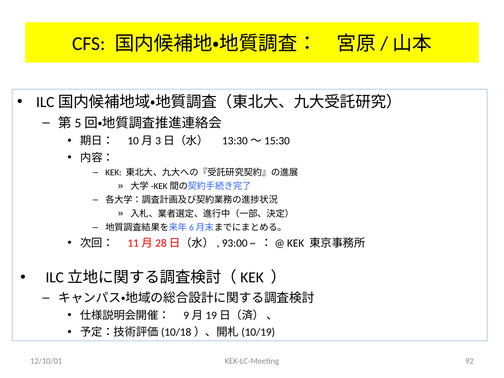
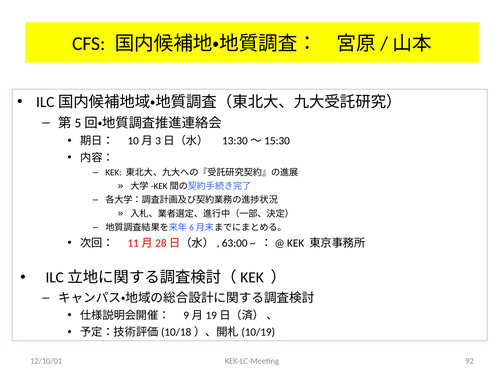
93:00: 93:00 -> 63:00 (235, 243)
